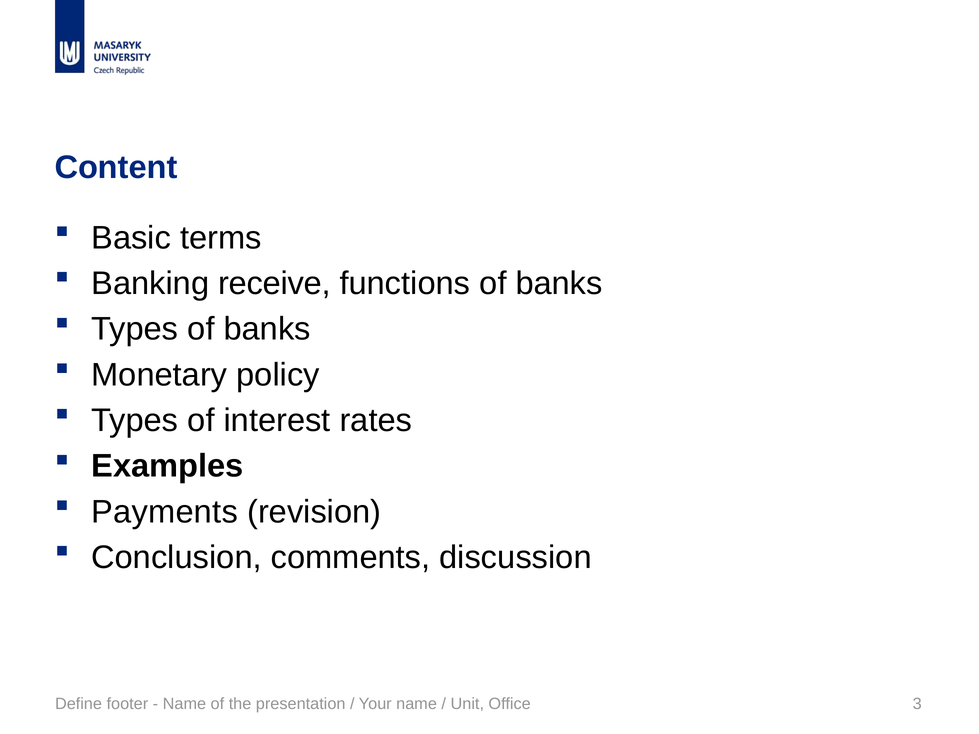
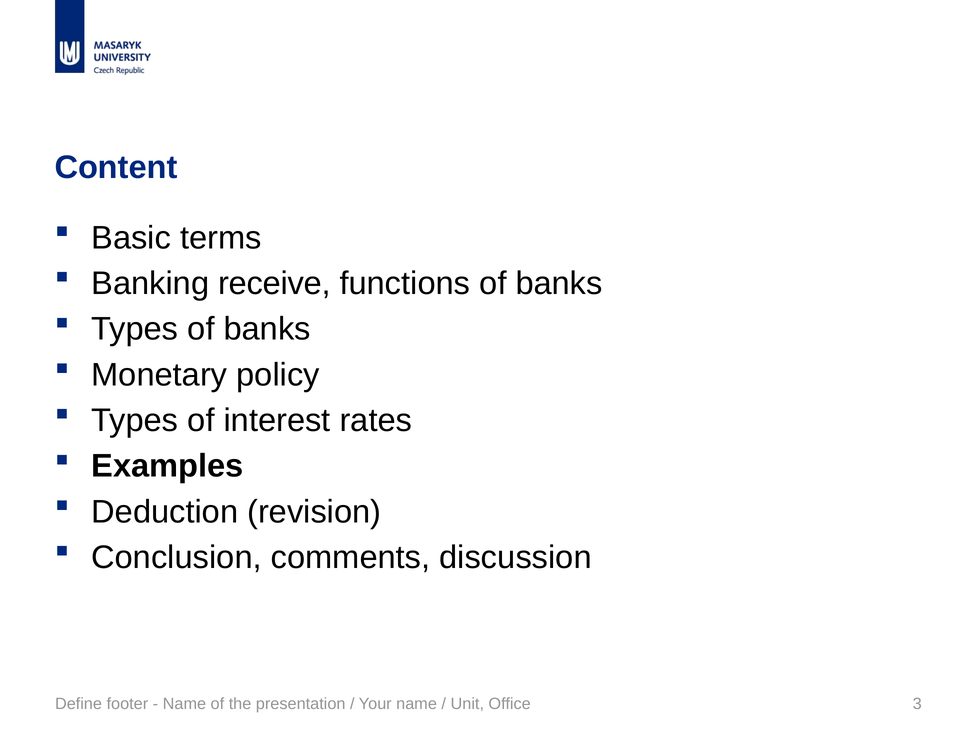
Payments: Payments -> Deduction (165, 512)
